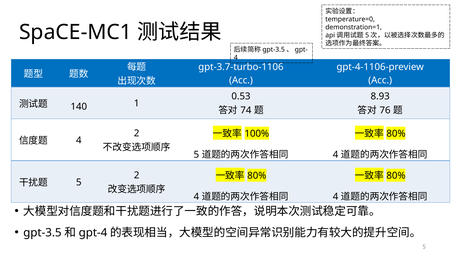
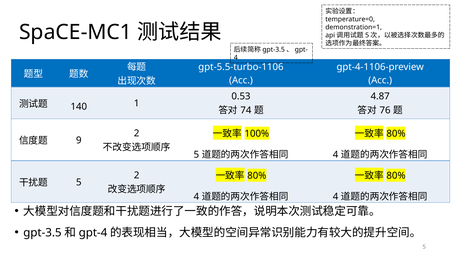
gpt-3.7-turbo-1106: gpt-3.7-turbo-1106 -> gpt-5.5-turbo-1106 (241, 67)
8.93: 8.93 -> 4.87 (380, 97)
4: 4 -> 9 (79, 140)
